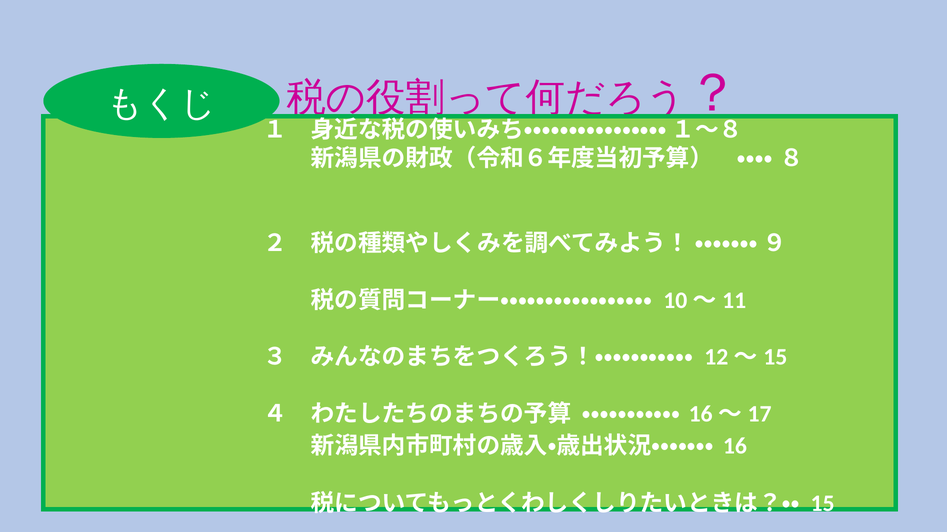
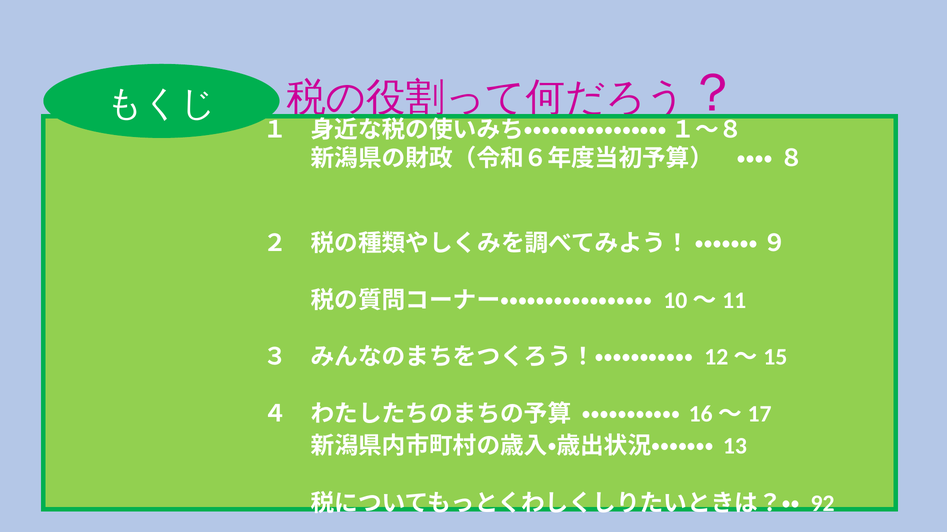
16: 16 -> 13 (735, 447)
15: 15 -> 92 (823, 504)
